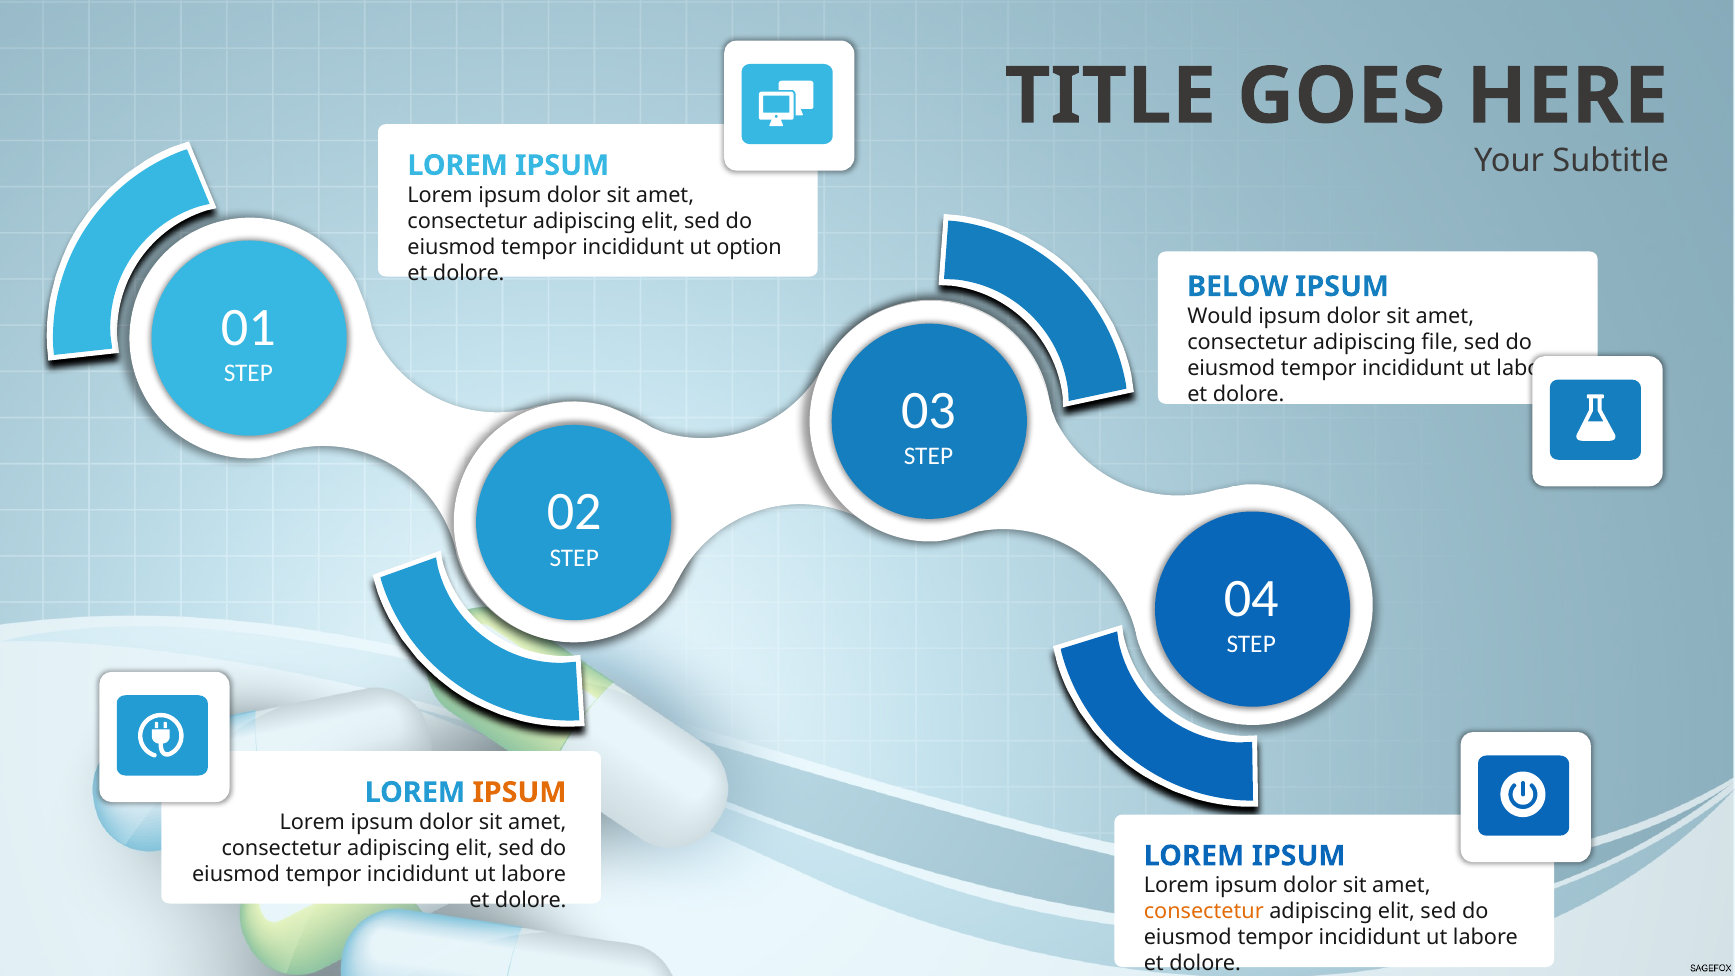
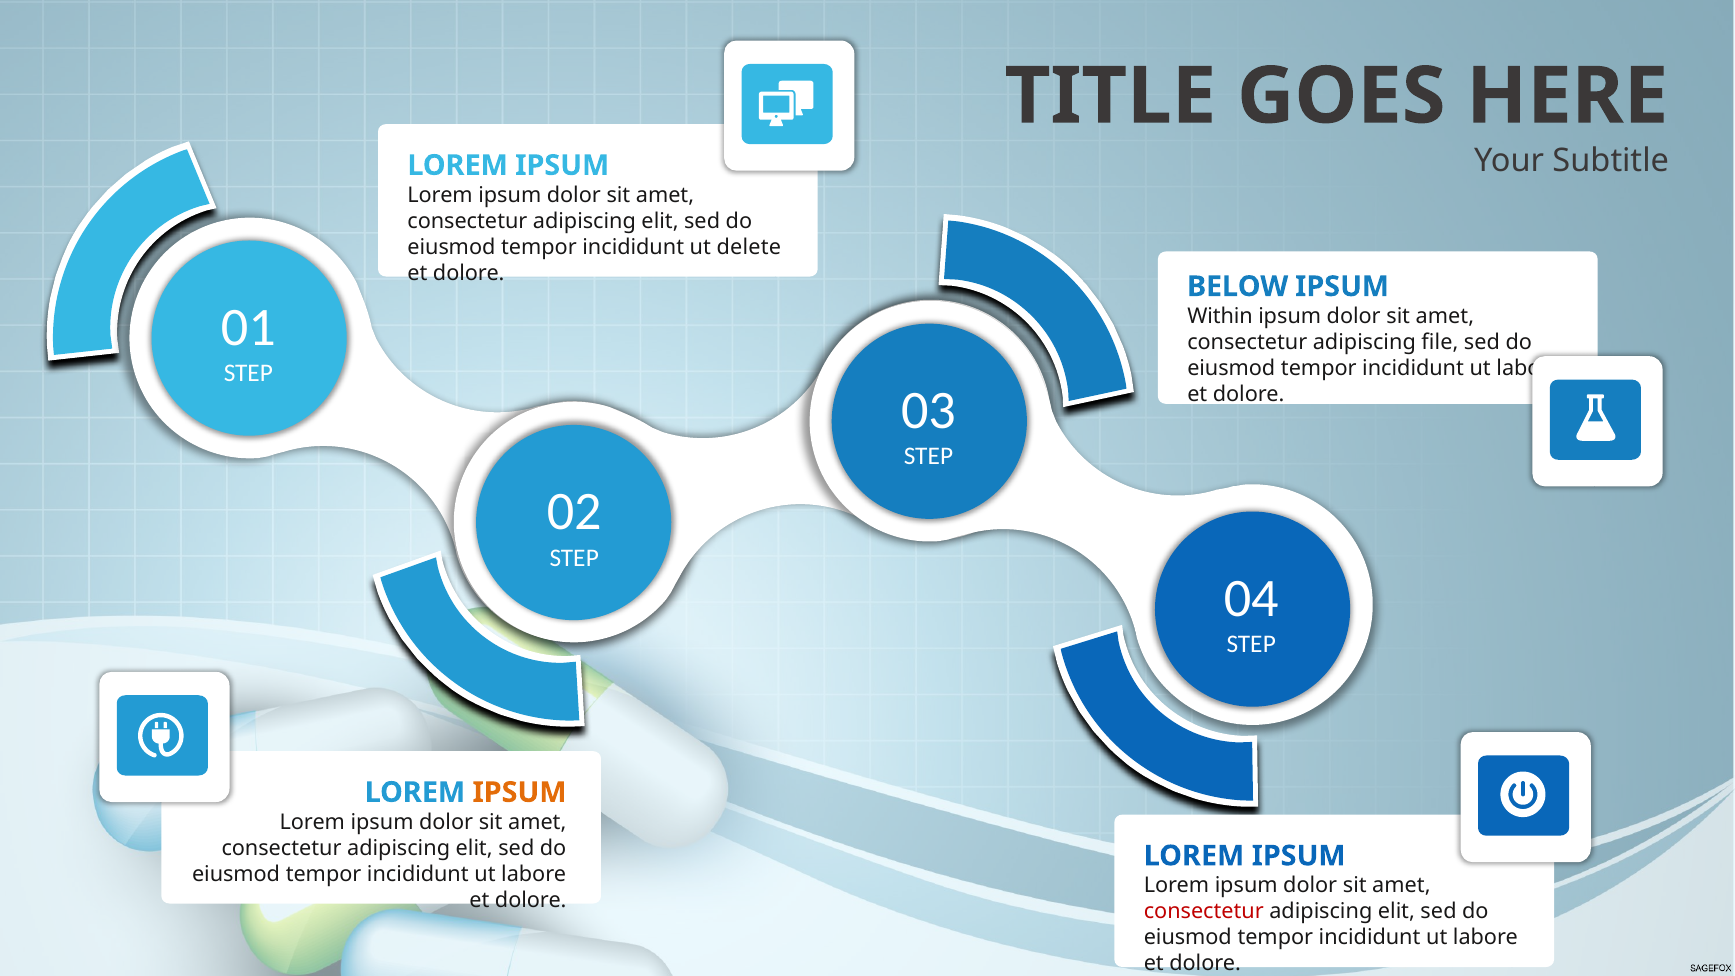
option: option -> delete (749, 247)
Would: Would -> Within (1220, 316)
consectetur colour: orange -> red (1204, 912)
